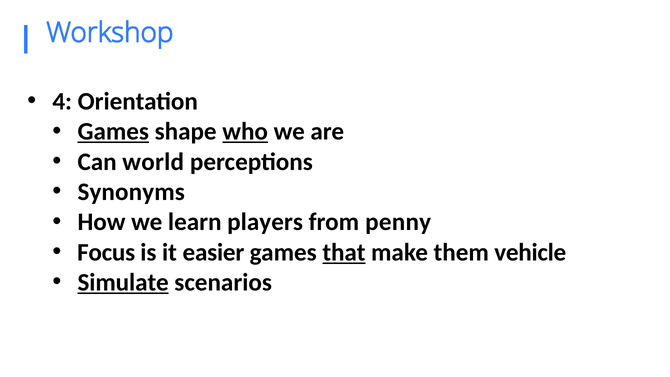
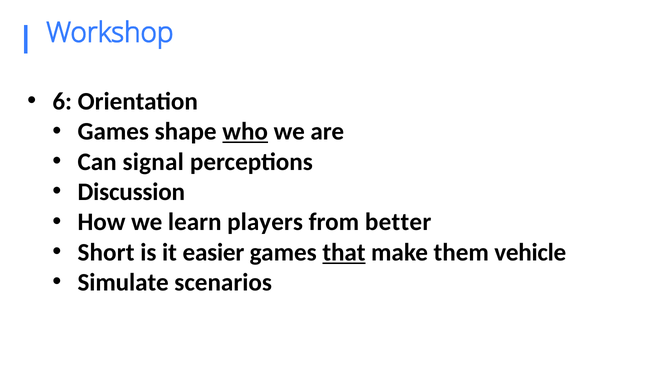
4: 4 -> 6 (62, 101)
Games underline: present -> none (113, 132)
world: world -> signal (153, 162)
Synonyms: Synonyms -> Discussion (131, 192)
penny: penny -> better (398, 222)
Focus: Focus -> Short (106, 252)
Simulate underline: present -> none (123, 282)
